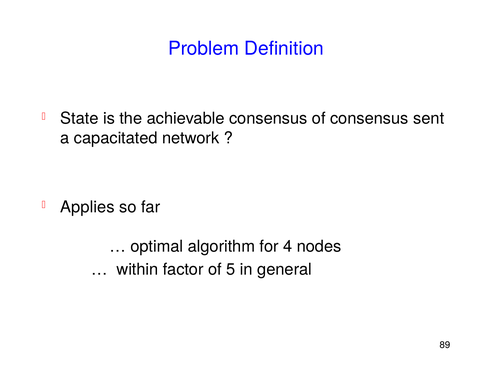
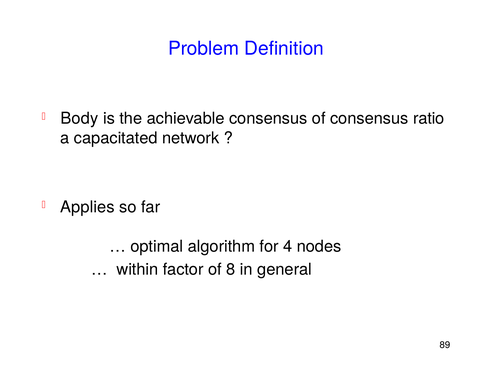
State: State -> Body (79, 118)
sent: sent -> ratio (429, 118)
5: 5 -> 8 (231, 269)
